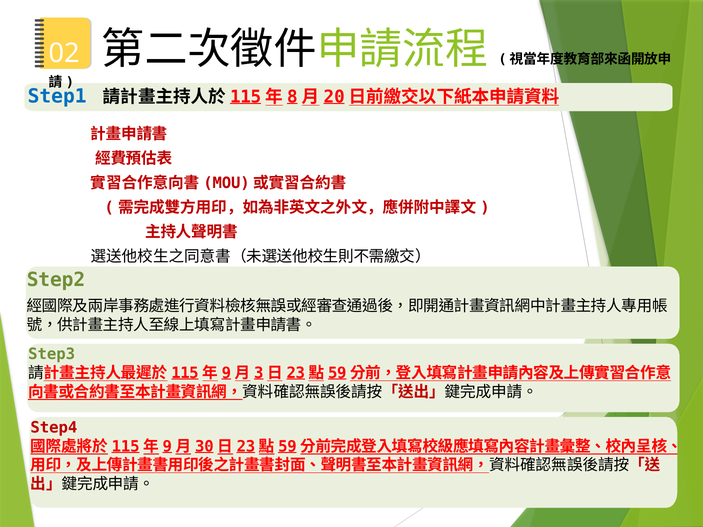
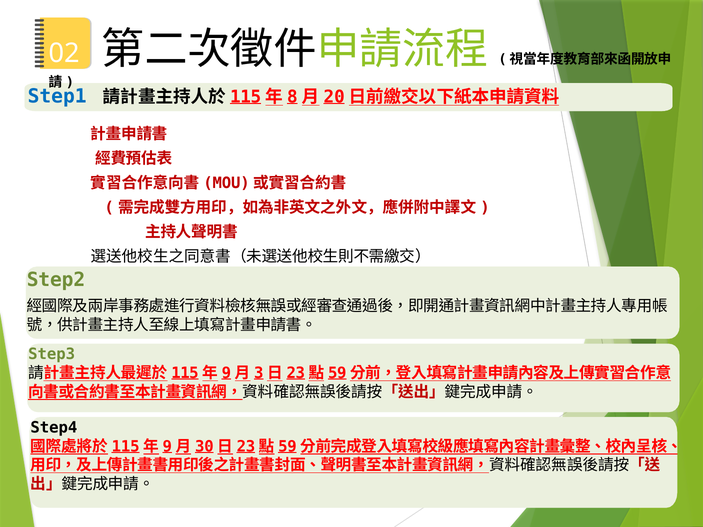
Step4 colour: red -> black (54, 428)
